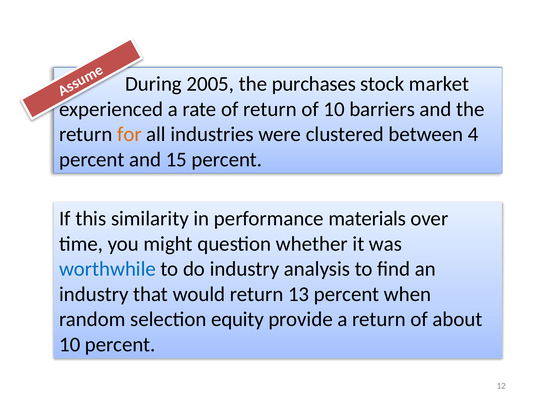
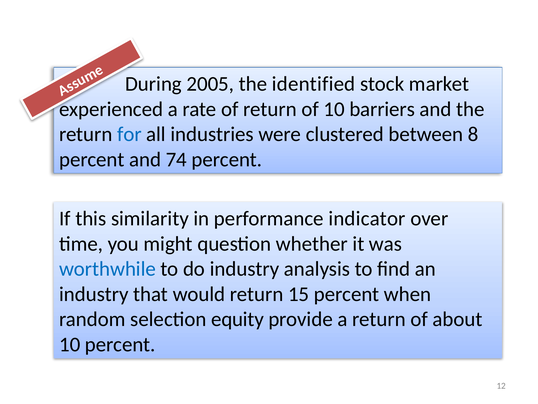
purchases: purchases -> identified (314, 84)
for colour: orange -> blue (129, 134)
4: 4 -> 8 (473, 134)
15: 15 -> 74 (176, 159)
materials: materials -> indicator (367, 218)
13: 13 -> 15 (299, 294)
